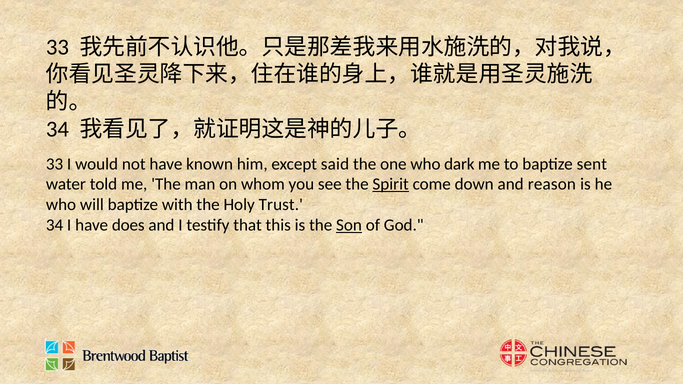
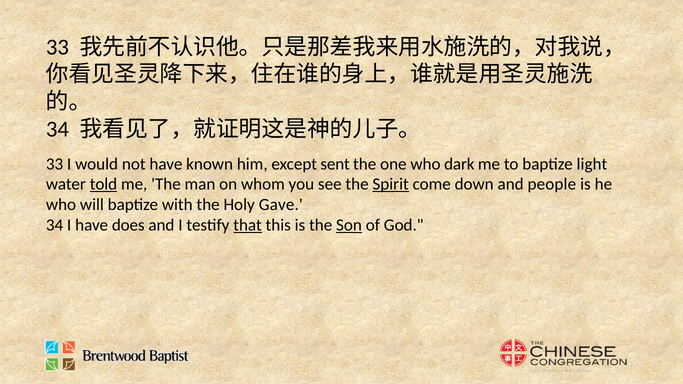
said: said -> sent (335, 164)
sent: sent -> light (592, 164)
told underline: none -> present (103, 184)
reason: reason -> people (552, 184)
Trust: Trust -> Gave (281, 205)
that underline: none -> present (248, 225)
